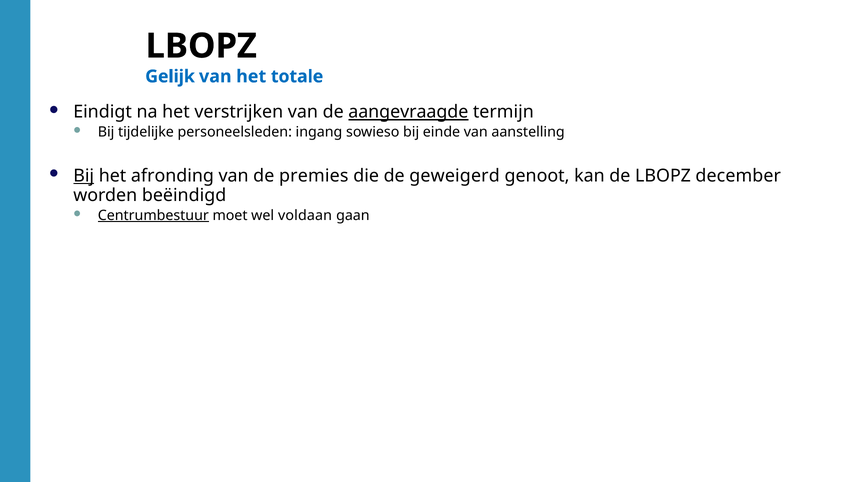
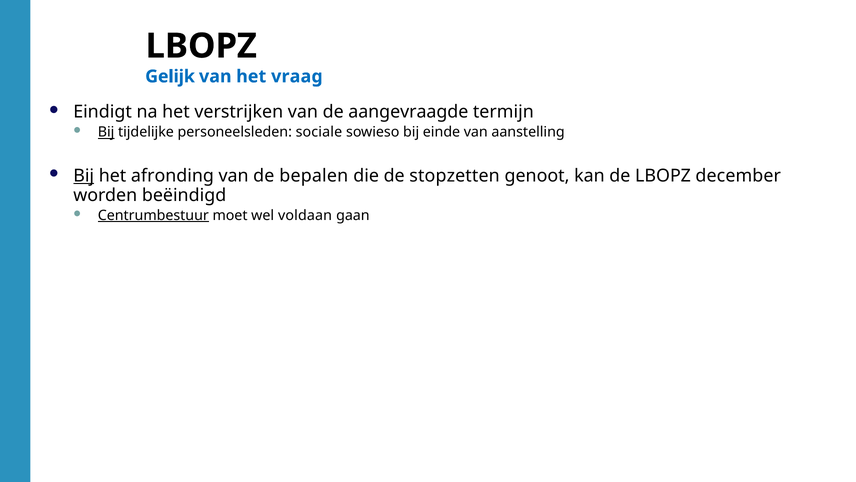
totale: totale -> vraag (297, 76)
aangevraagde underline: present -> none (408, 112)
Bij underline: none -> present (106, 132)
ingang: ingang -> sociale (319, 132)
premies: premies -> bepalen (314, 176)
geweigerd: geweigerd -> stopzetten (455, 176)
